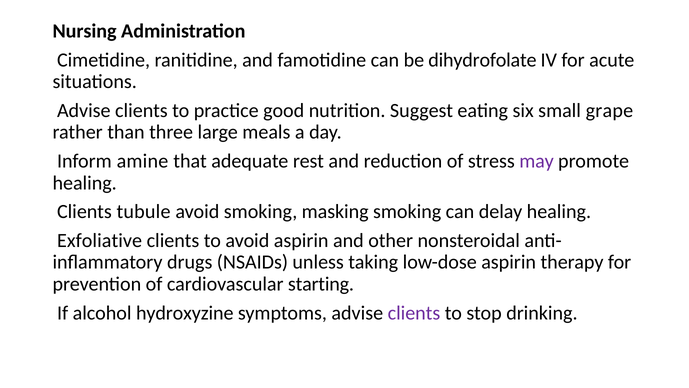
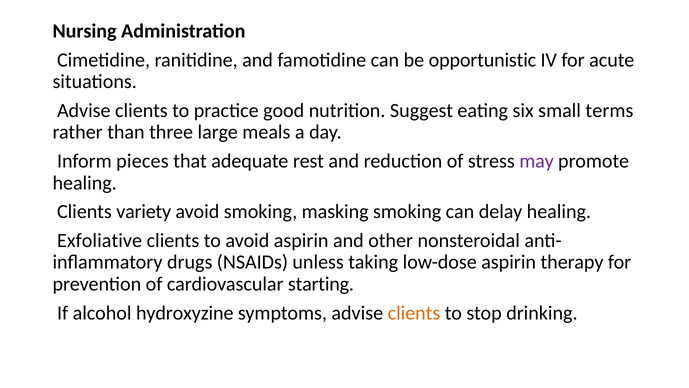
dihydrofolate: dihydrofolate -> opportunistic (482, 60)
grape: grape -> terms (609, 111)
amine: amine -> pieces (142, 161)
tubule: tubule -> variety (144, 212)
clients colour: purple -> orange (414, 313)
